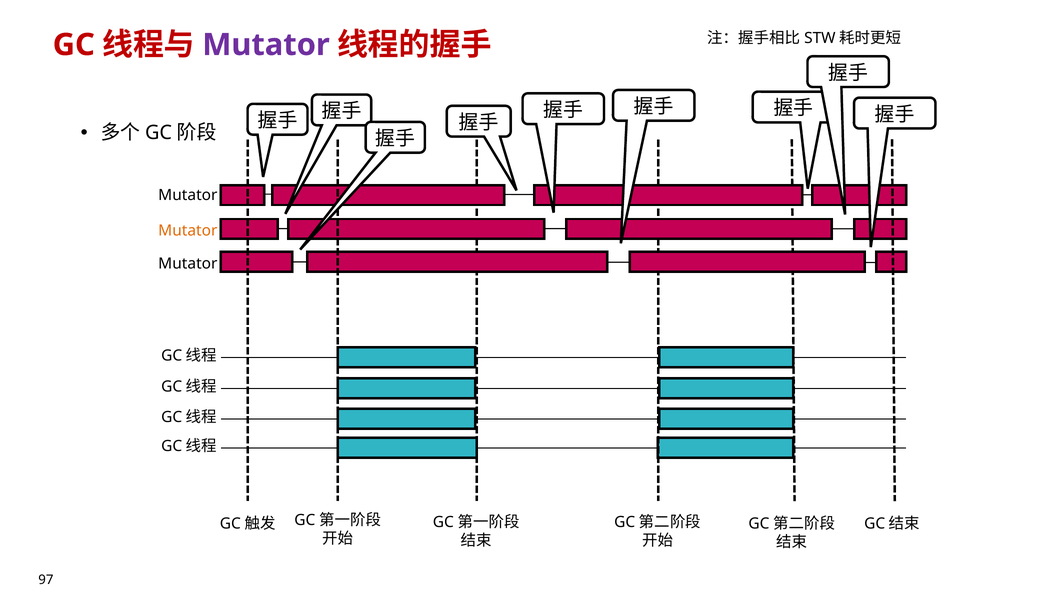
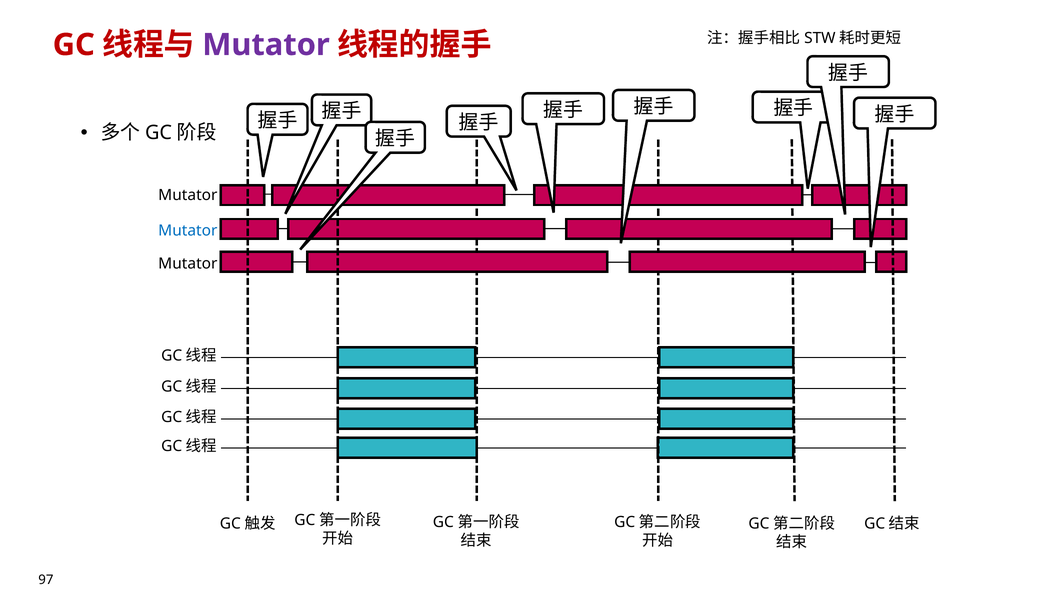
Mutator colour: orange -> blue (188, 231)
